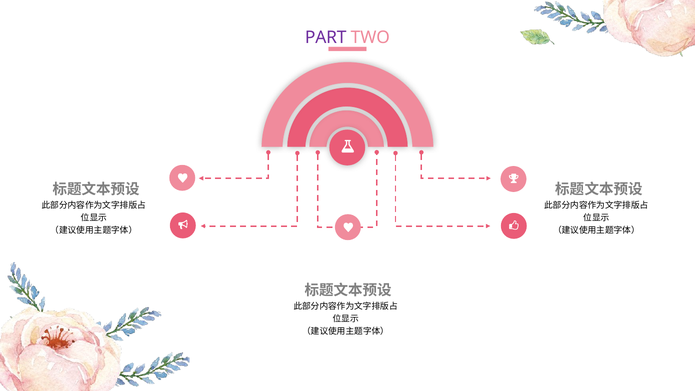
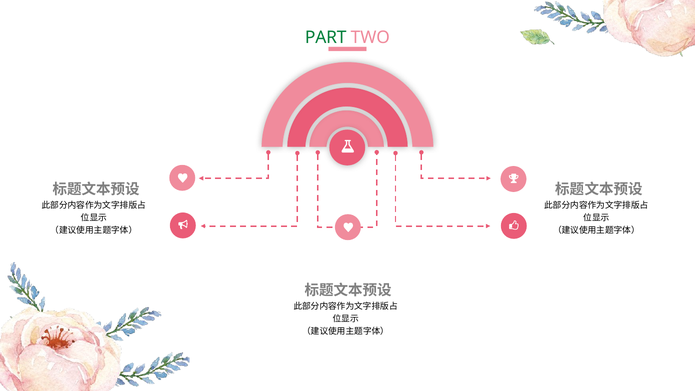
PART colour: purple -> green (326, 37)
